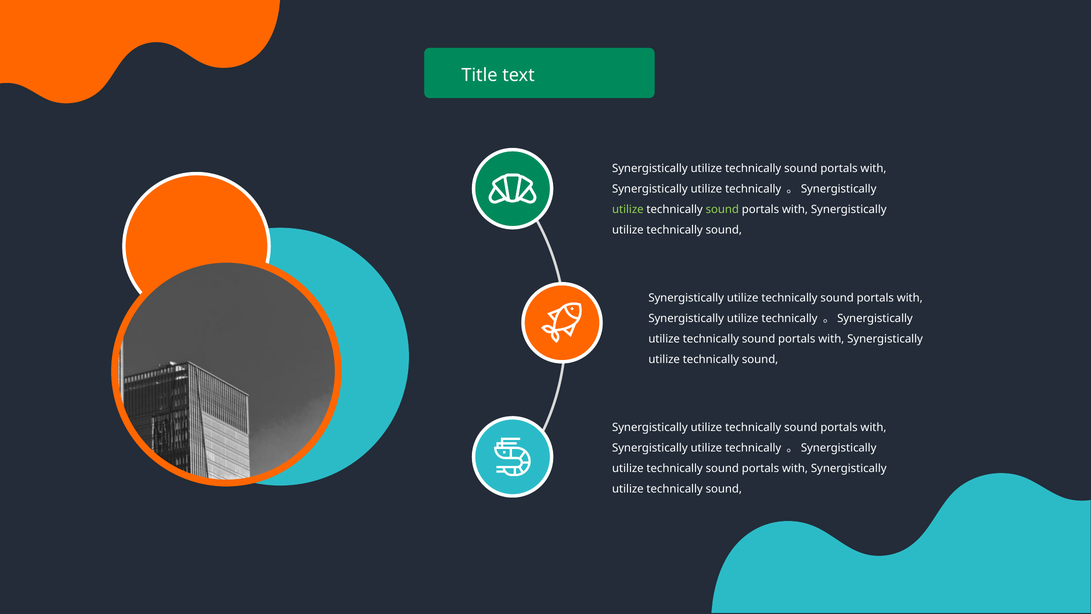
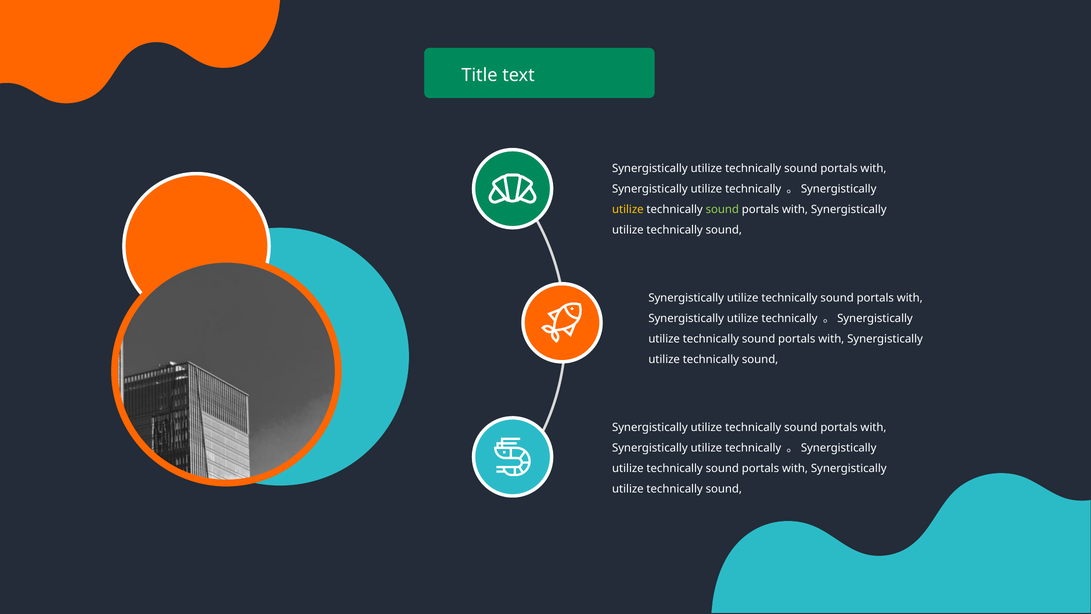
utilize colour: light green -> yellow (628, 209)
